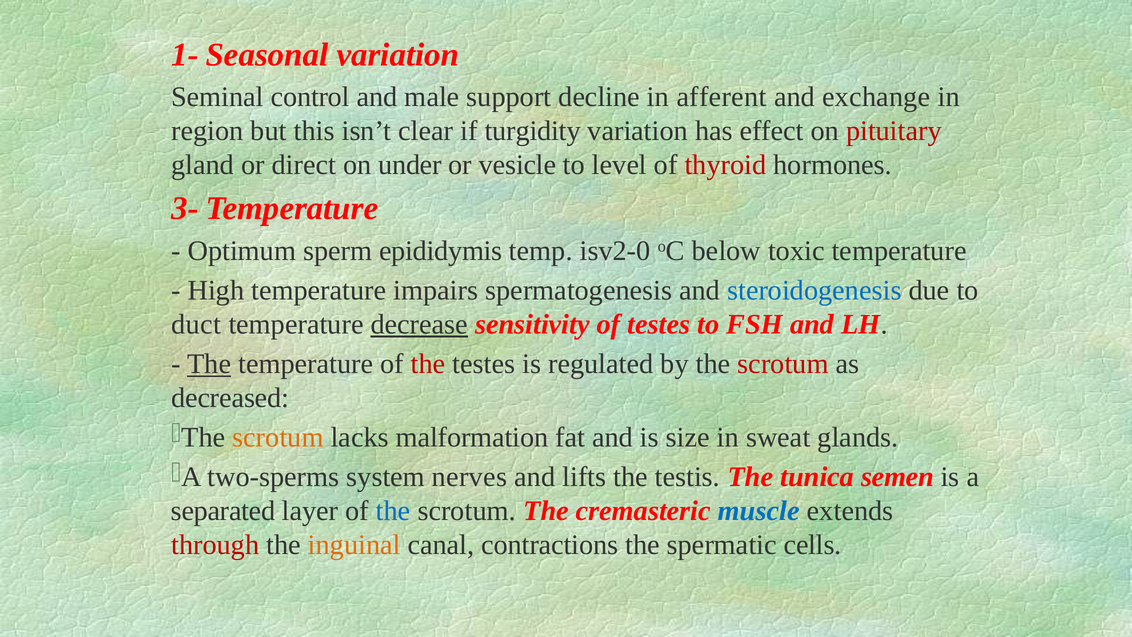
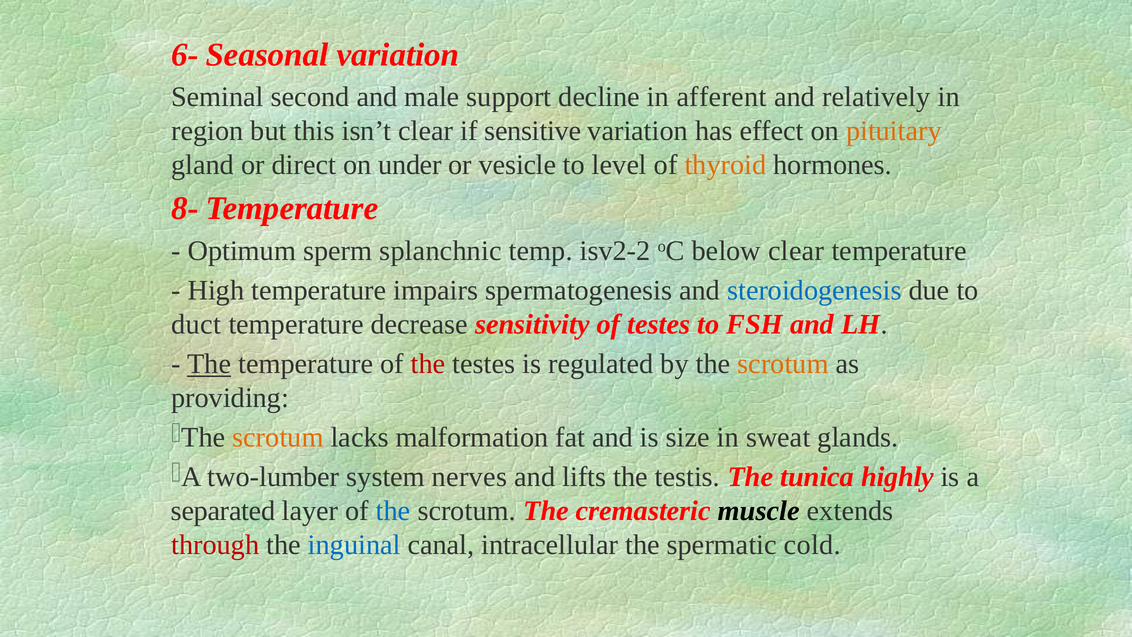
1-: 1- -> 6- (185, 55)
control: control -> second (310, 97)
exchange: exchange -> relatively (876, 97)
turgidity: turgidity -> sensitive (533, 131)
pituitary colour: red -> orange (894, 131)
thyroid colour: red -> orange (725, 165)
3-: 3- -> 8- (185, 208)
epididymis: epididymis -> splanchnic (441, 251)
isv2-0: isv2-0 -> isv2-2 (615, 251)
below toxic: toxic -> clear (796, 251)
decrease underline: present -> none (419, 324)
scrotum colour: red -> orange (783, 364)
decreased: decreased -> providing (230, 398)
two-sperms: two-sperms -> two-lumber (273, 477)
semen: semen -> highly (897, 477)
muscle colour: blue -> black (759, 511)
inguinal colour: orange -> blue (354, 545)
contractions: contractions -> intracellular (550, 545)
cells: cells -> cold (812, 545)
